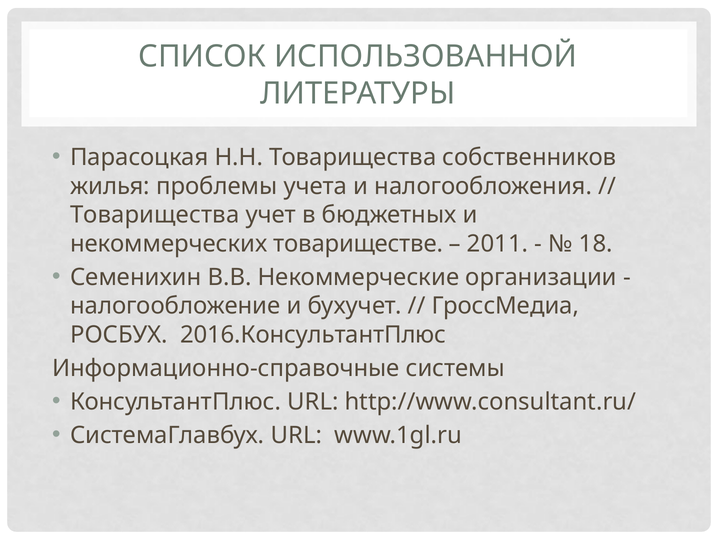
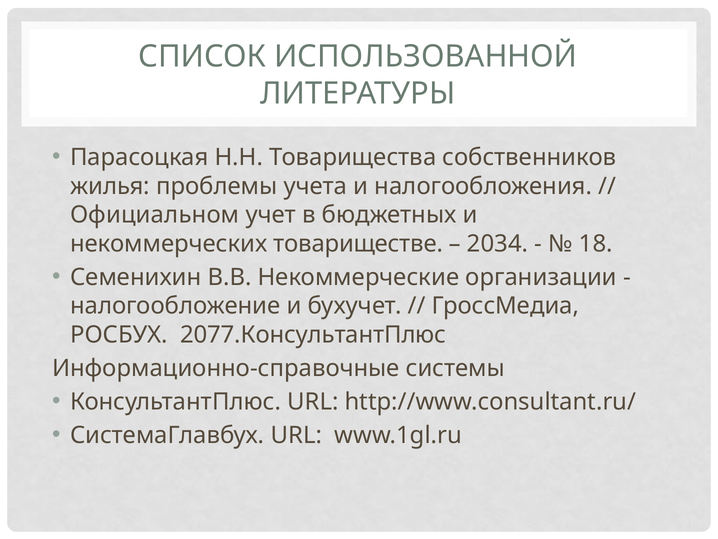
Товарищества: Товарищества -> Официальном (155, 215)
2011: 2011 -> 2034 (498, 243)
2016.КонсультантПлюс: 2016.КонсультантПлюс -> 2077.КонсультантПлюс (313, 334)
